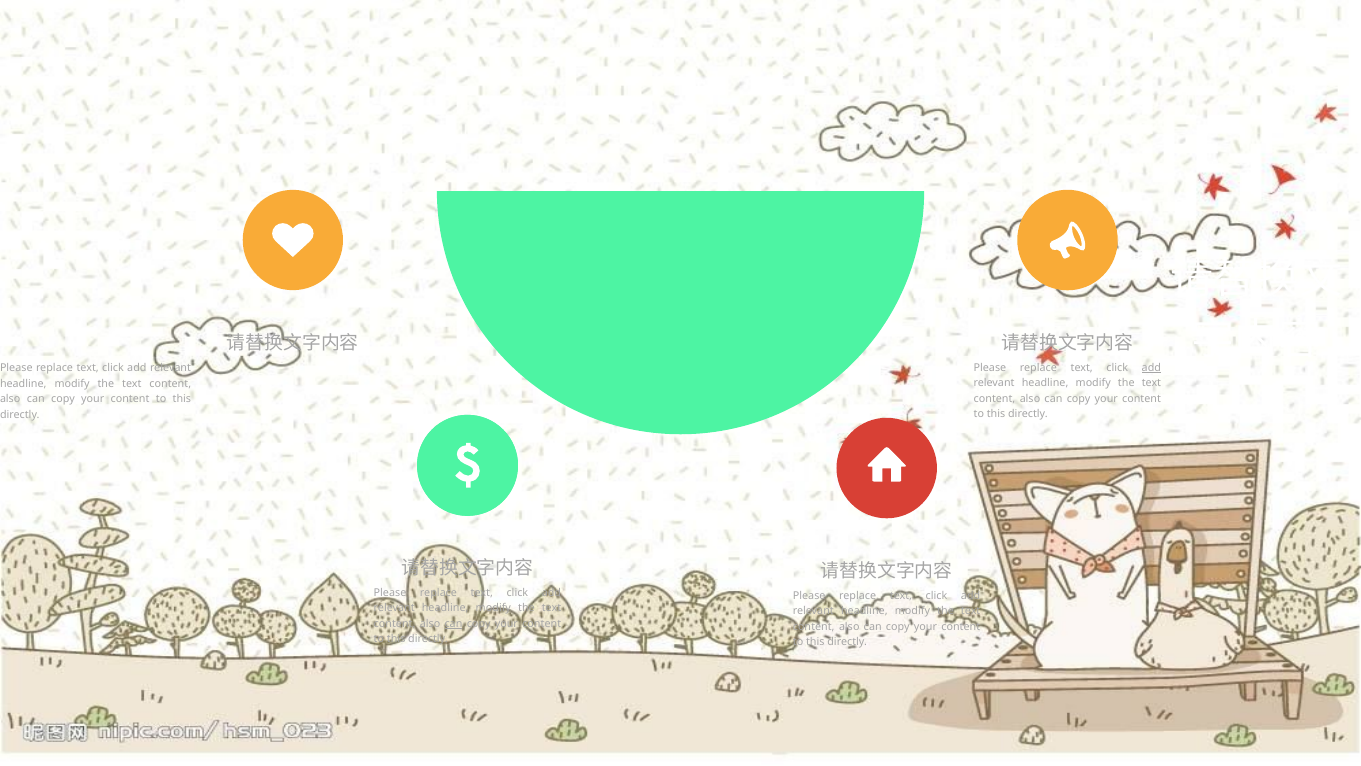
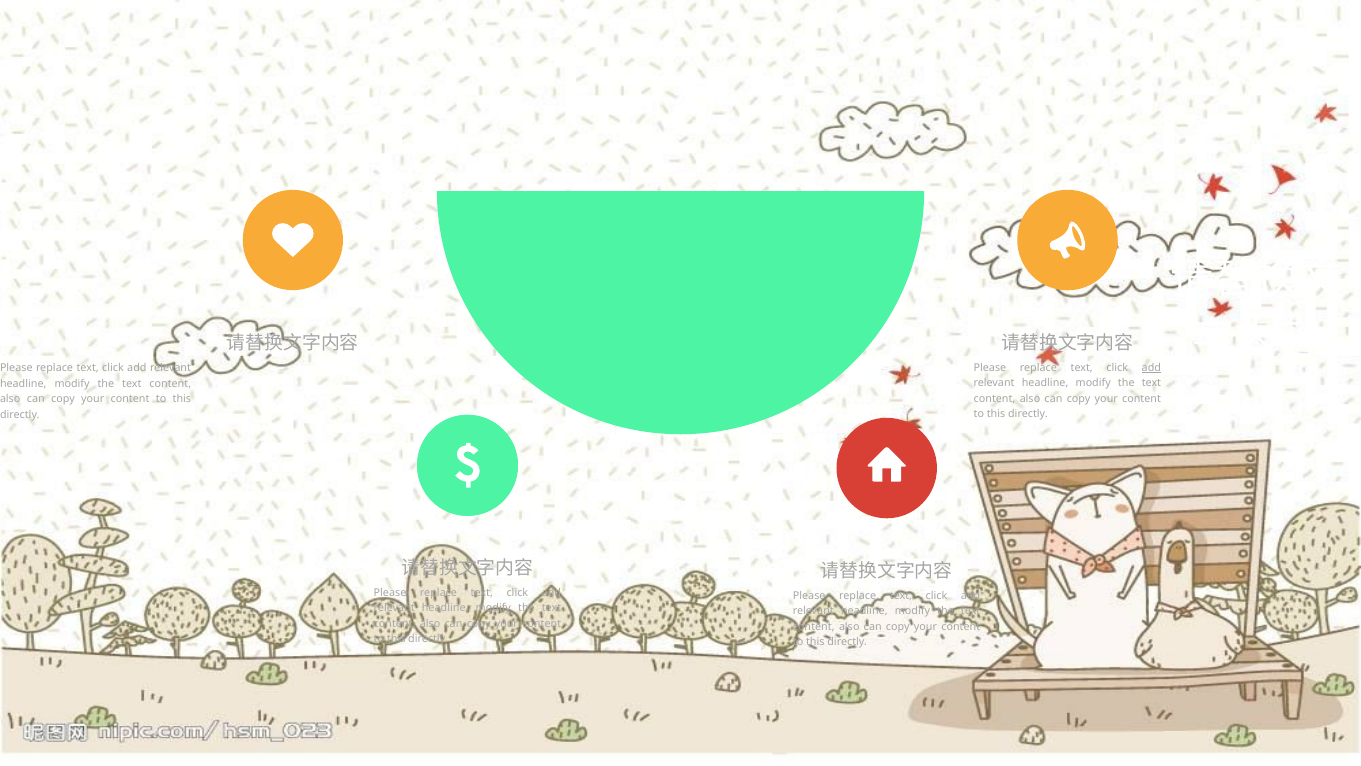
can underline: present -> none (453, 623)
